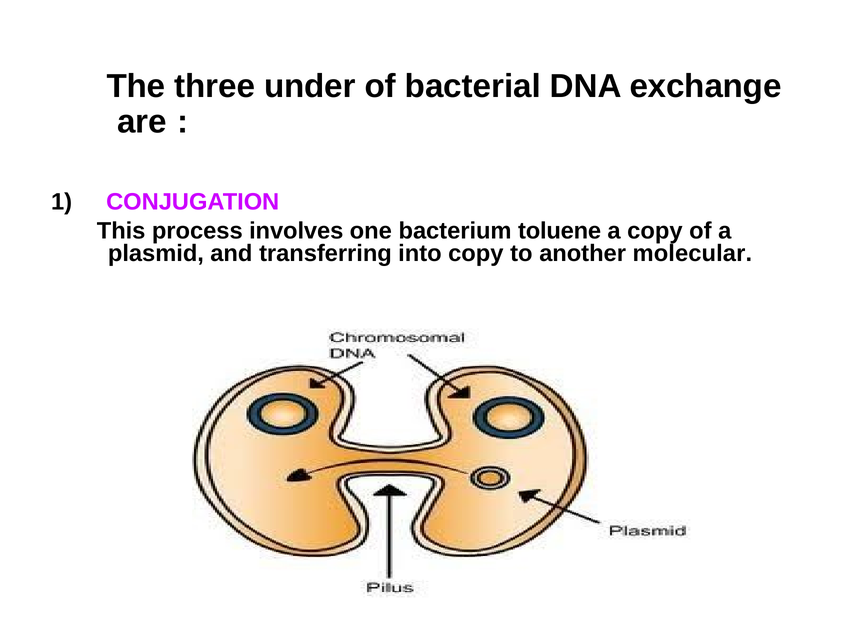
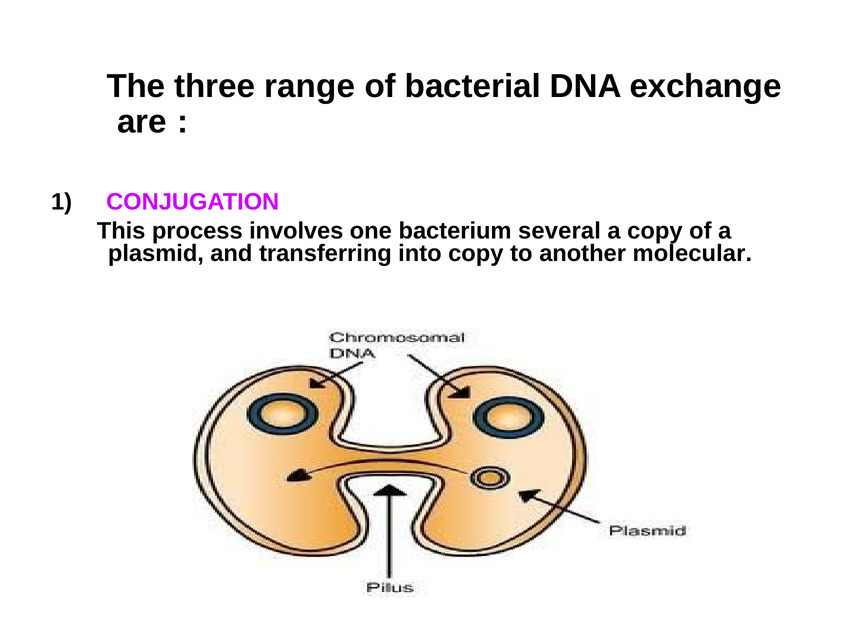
under: under -> range (310, 87)
toluene: toluene -> several (559, 231)
